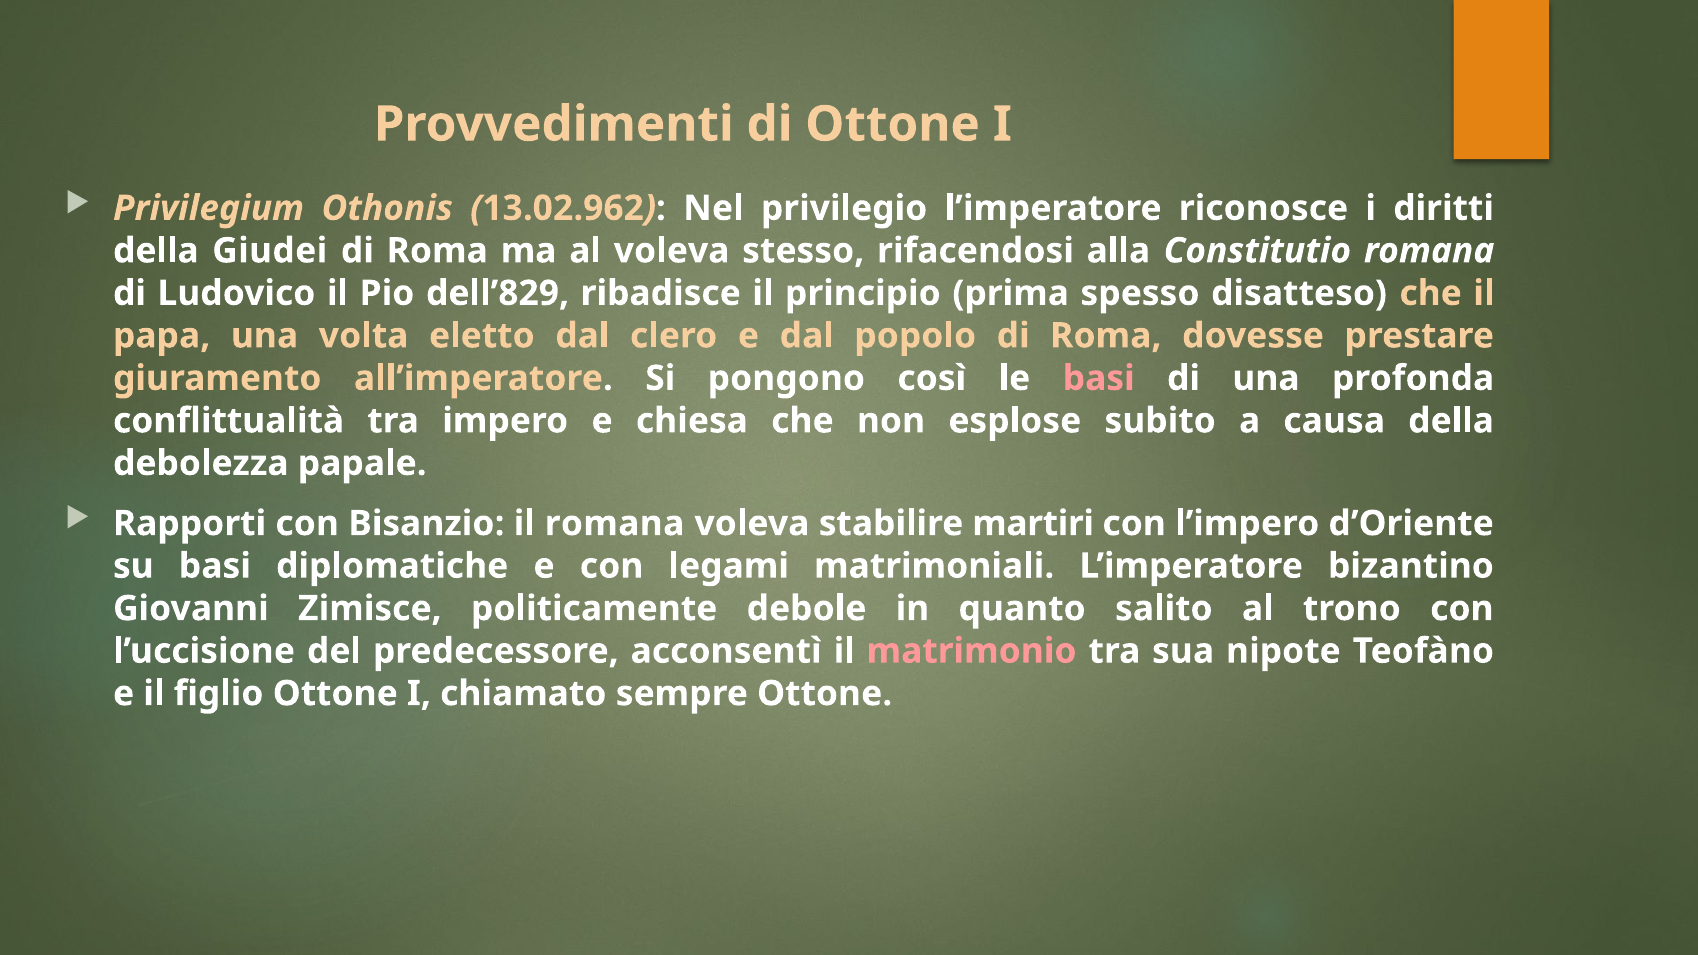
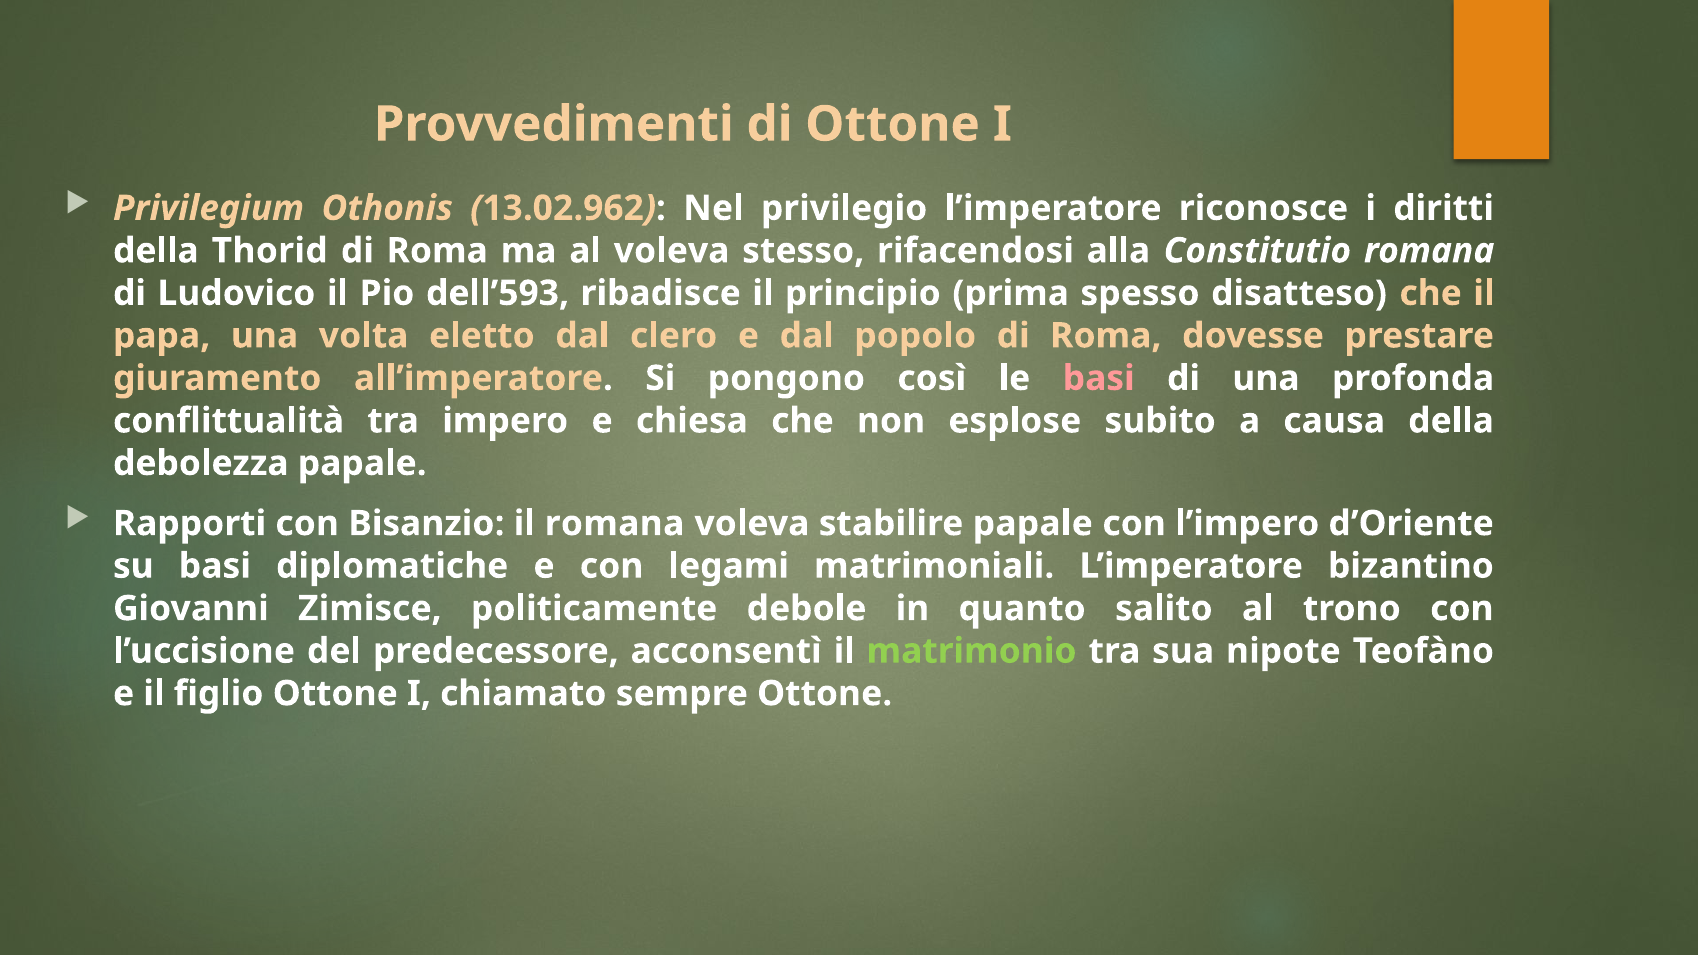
Giudei: Giudei -> Thorid (270, 251)
dell’829: dell’829 -> dell’593 (498, 293)
stabilire martiri: martiri -> papale (1033, 524)
matrimonio colour: pink -> light green (972, 651)
